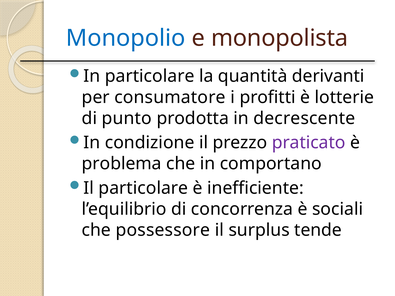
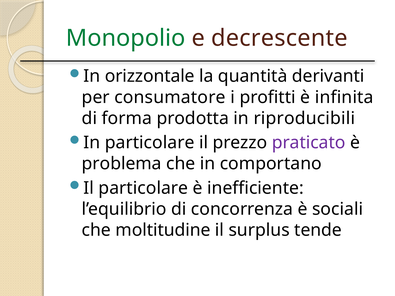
Monopolio colour: blue -> green (126, 38)
monopolista: monopolista -> decrescente (279, 38)
In particolare: particolare -> orizzontale (150, 76)
lotterie: lotterie -> infinita (344, 97)
punto: punto -> forma (127, 118)
decrescente: decrescente -> riproducibili (304, 118)
In condizione: condizione -> particolare (150, 143)
possessore: possessore -> moltitudine (163, 230)
